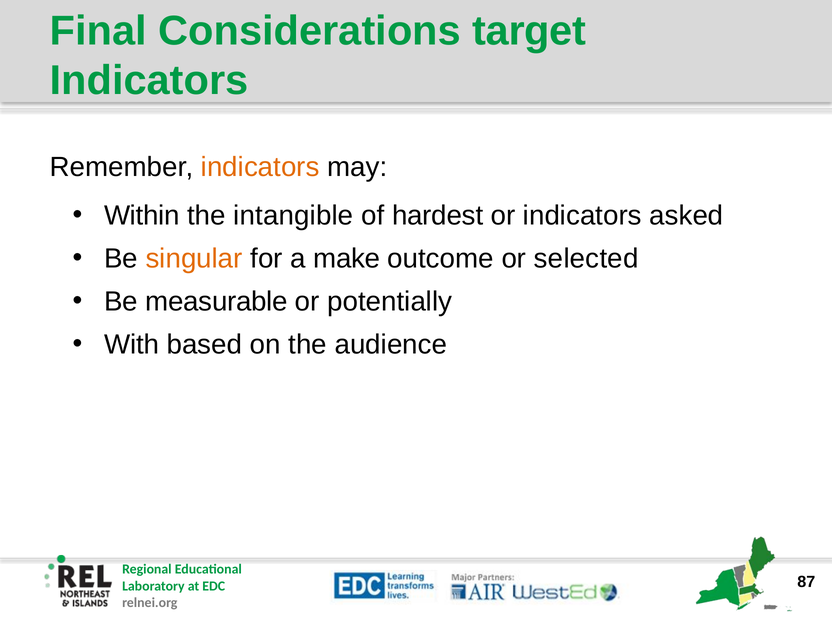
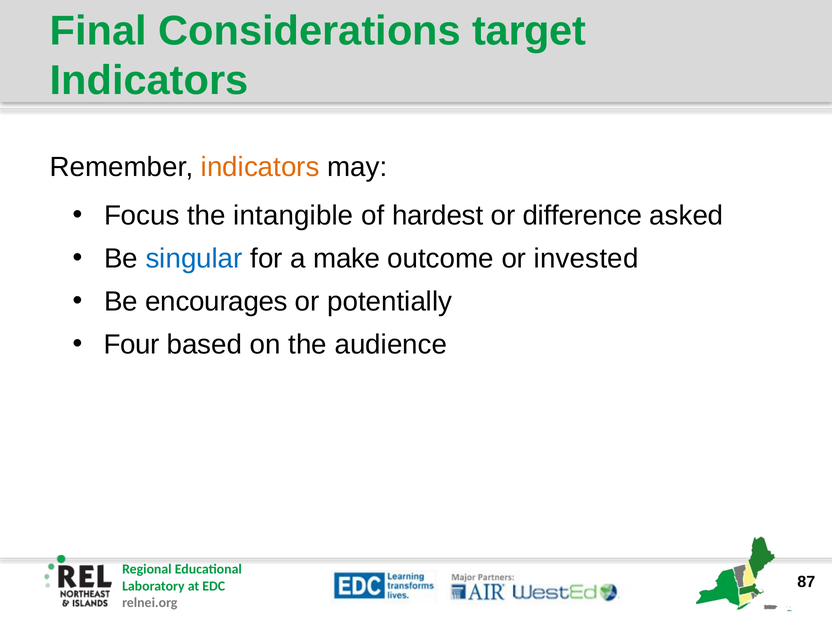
Within: Within -> Focus (142, 216)
or indicators: indicators -> difference (582, 216)
singular colour: orange -> blue (194, 259)
selected: selected -> invested (586, 259)
measurable: measurable -> encourages (217, 302)
With: With -> Four (132, 345)
